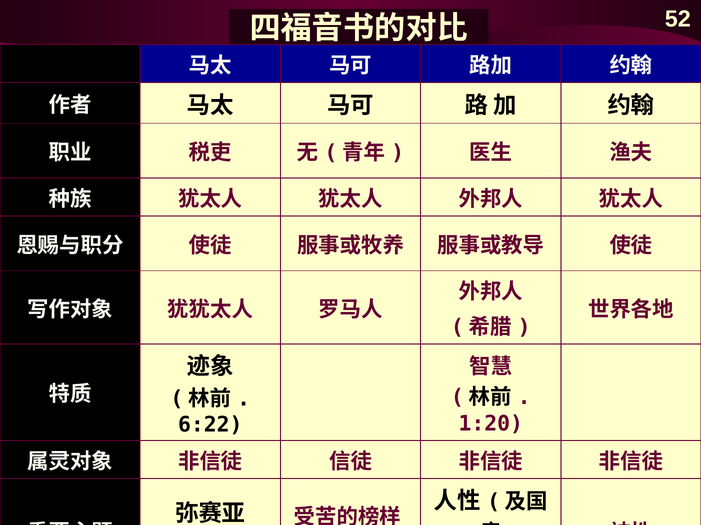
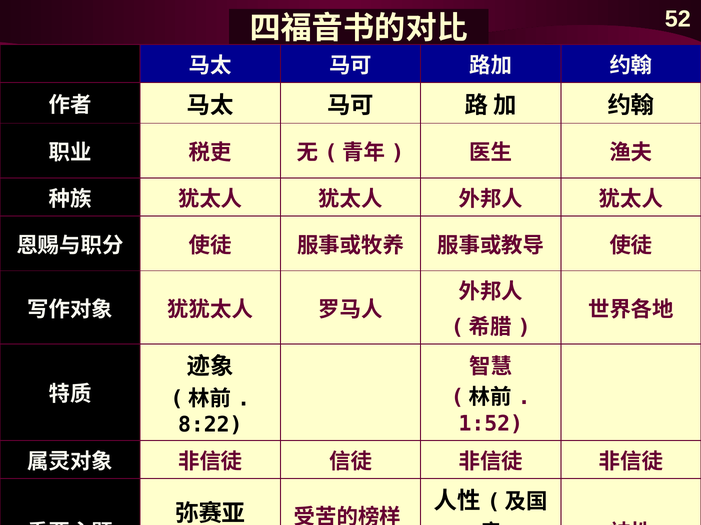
1:20: 1:20 -> 1:52 (491, 424)
6:22: 6:22 -> 8:22 (210, 426)
